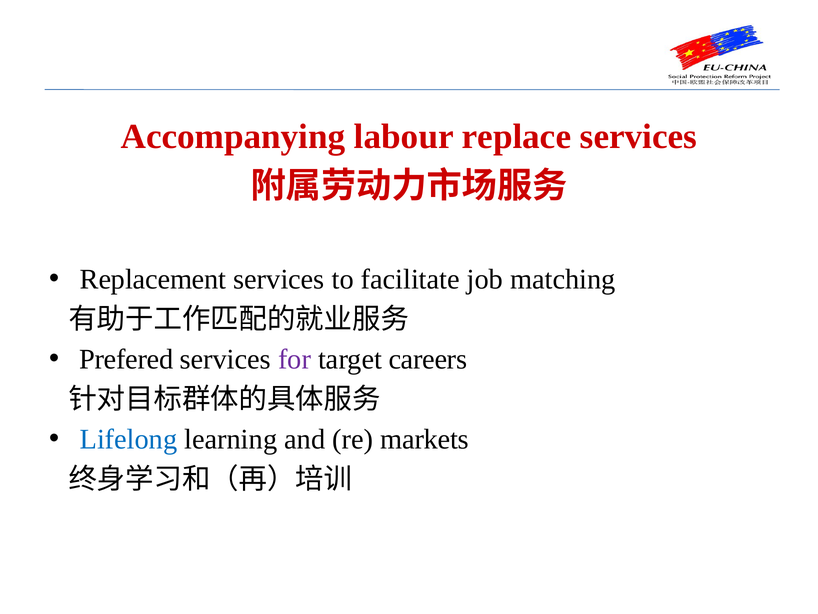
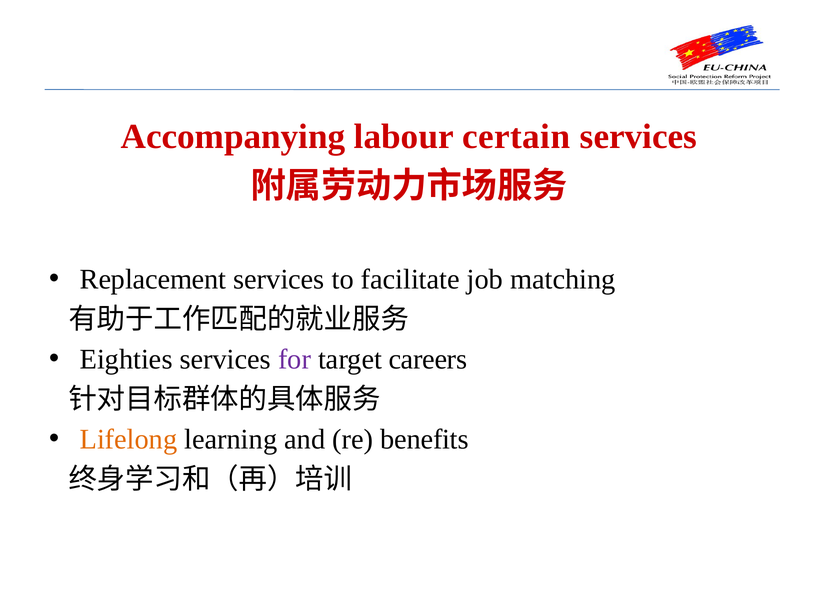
replace: replace -> certain (516, 136)
Prefered: Prefered -> Eighties (126, 359)
Lifelong colour: blue -> orange (129, 439)
markets: markets -> benefits (425, 439)
